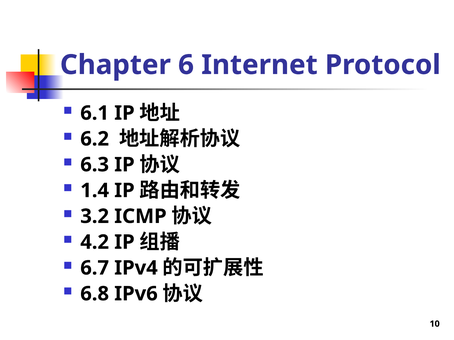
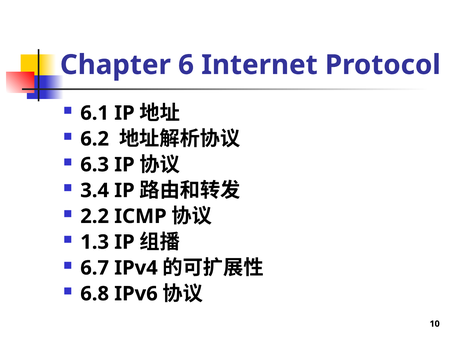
1.4: 1.4 -> 3.4 (95, 191)
3.2: 3.2 -> 2.2 (95, 217)
4.2: 4.2 -> 1.3 (95, 242)
